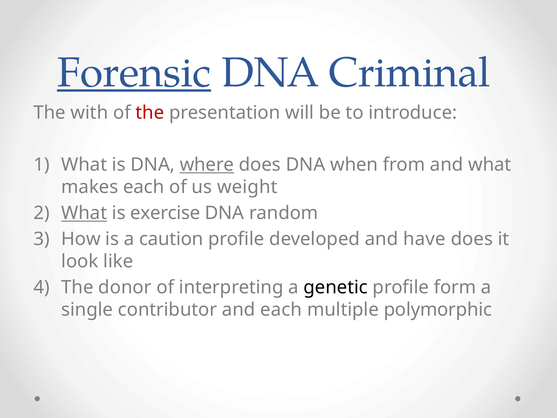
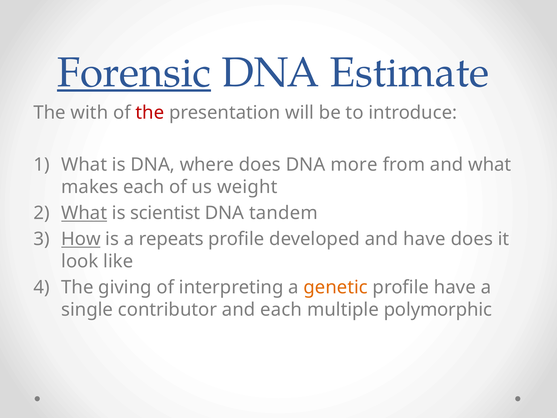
Criminal: Criminal -> Estimate (410, 73)
where underline: present -> none (207, 165)
when: when -> more (354, 165)
exercise: exercise -> scientist (165, 213)
random: random -> tandem (283, 213)
How underline: none -> present (81, 239)
caution: caution -> repeats (171, 239)
donor: donor -> giving (125, 287)
genetic colour: black -> orange (336, 287)
profile form: form -> have (455, 287)
